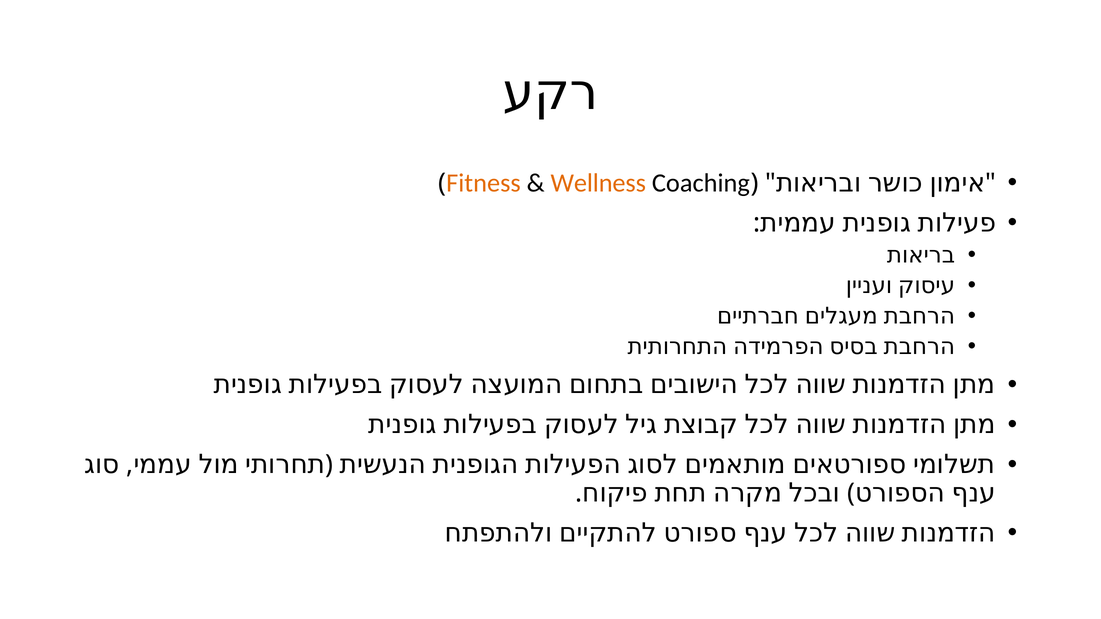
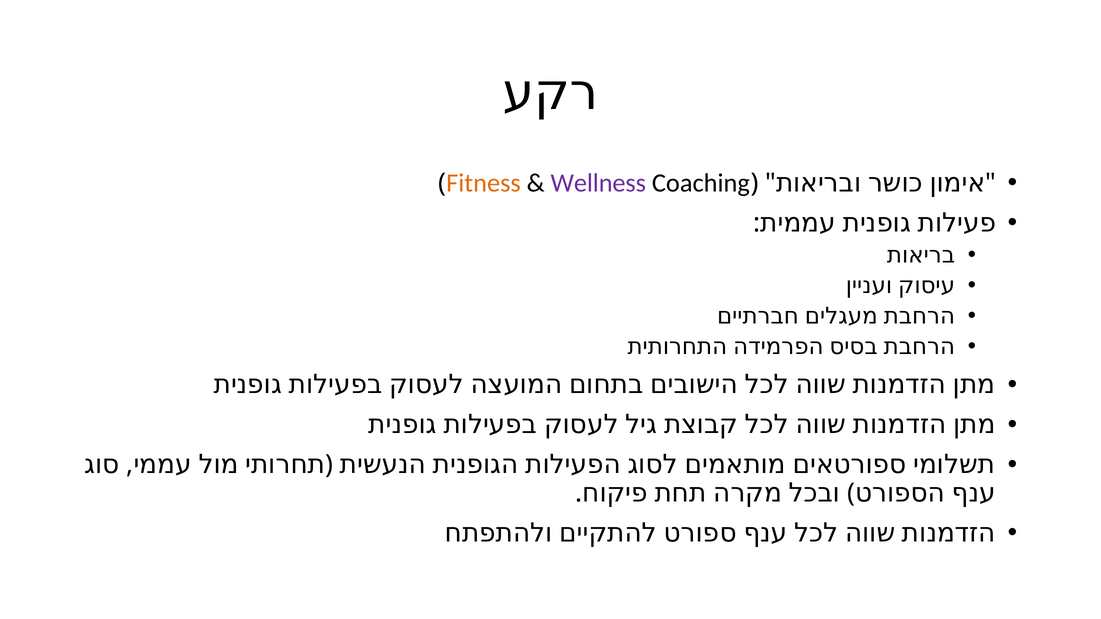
Wellness colour: orange -> purple (598, 183)
